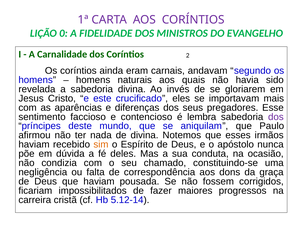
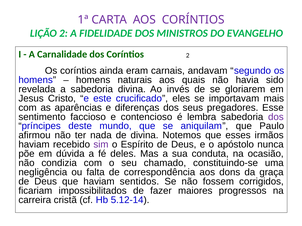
LIÇÃO 0: 0 -> 2 (63, 33)
sim colour: orange -> purple (101, 145)
pousada: pousada -> sentidos (139, 182)
